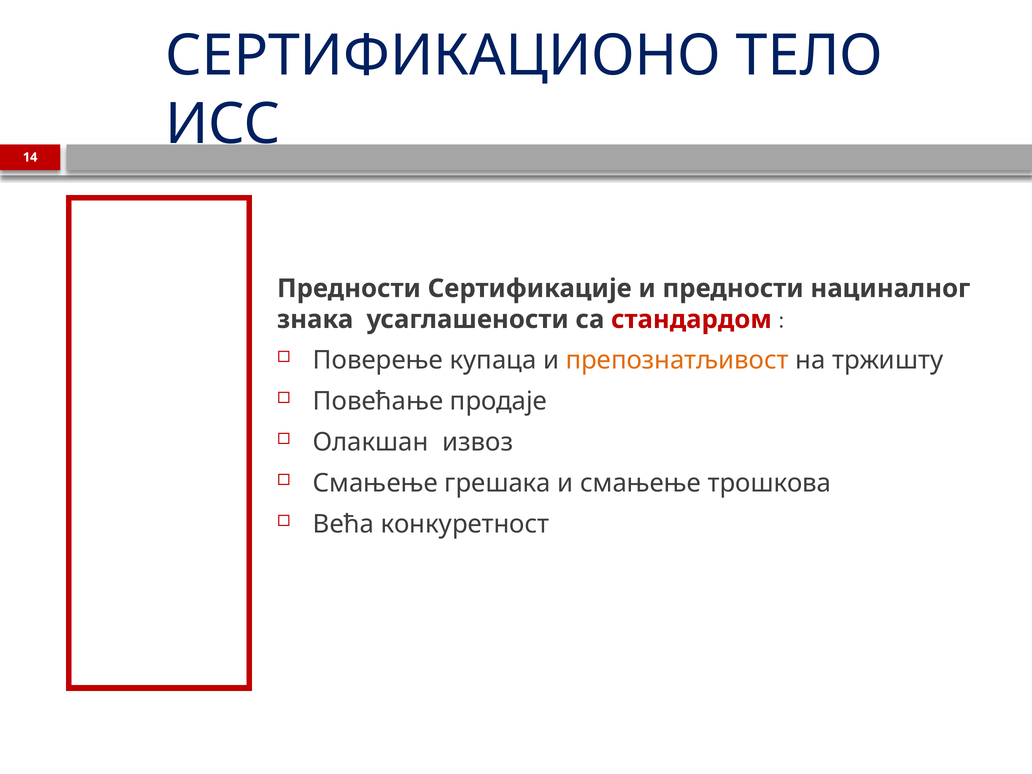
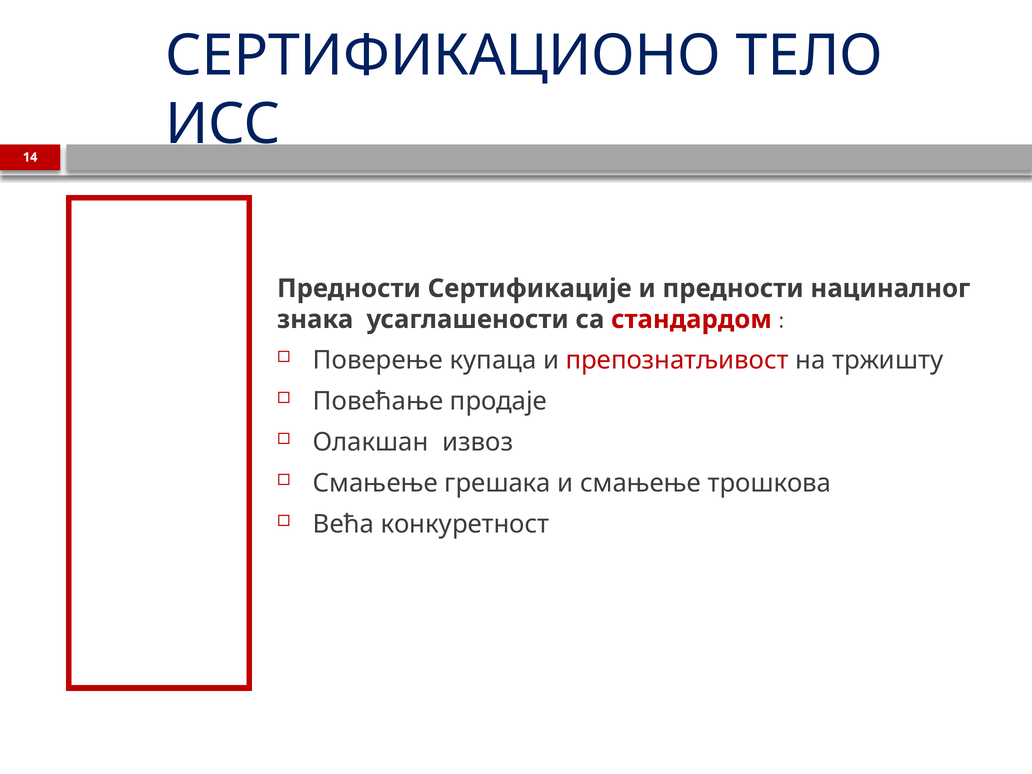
препознатљивост colour: orange -> red (677, 360)
